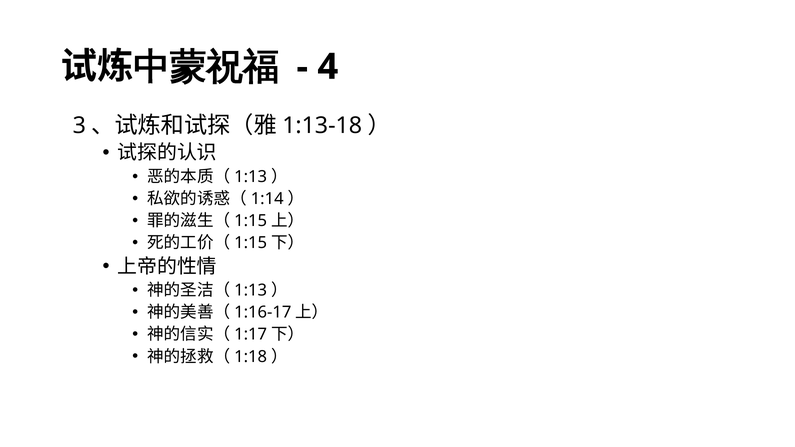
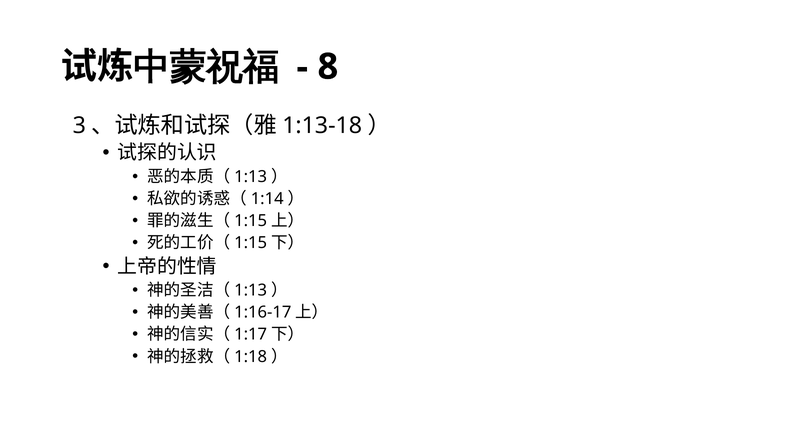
4: 4 -> 8 (328, 67)
